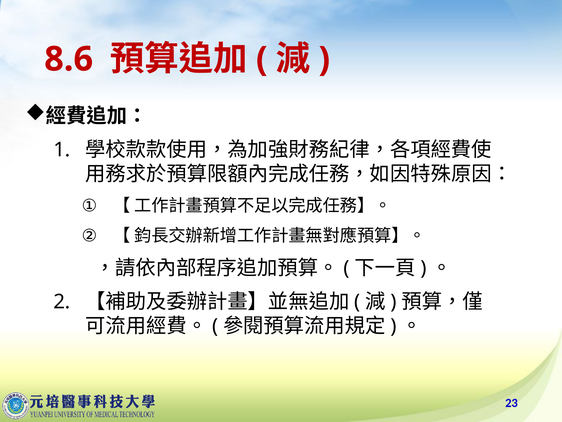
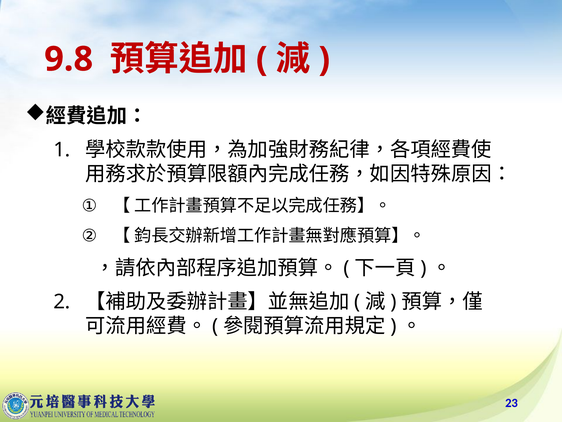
8.6: 8.6 -> 9.8 (69, 59)
